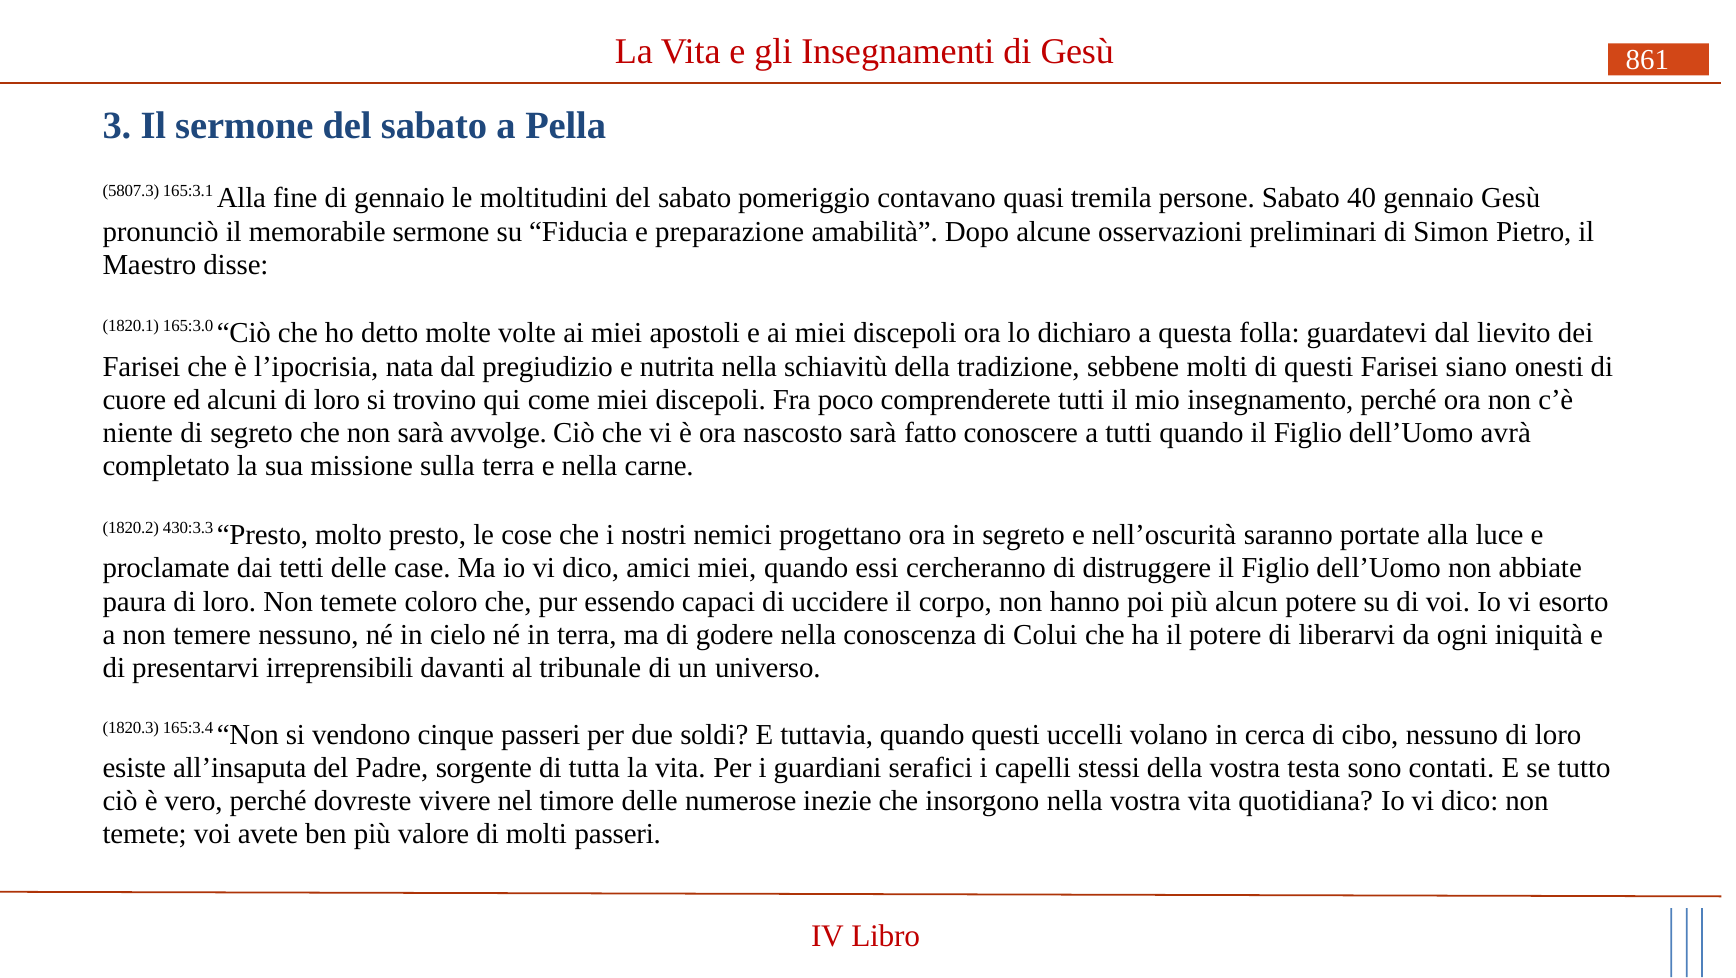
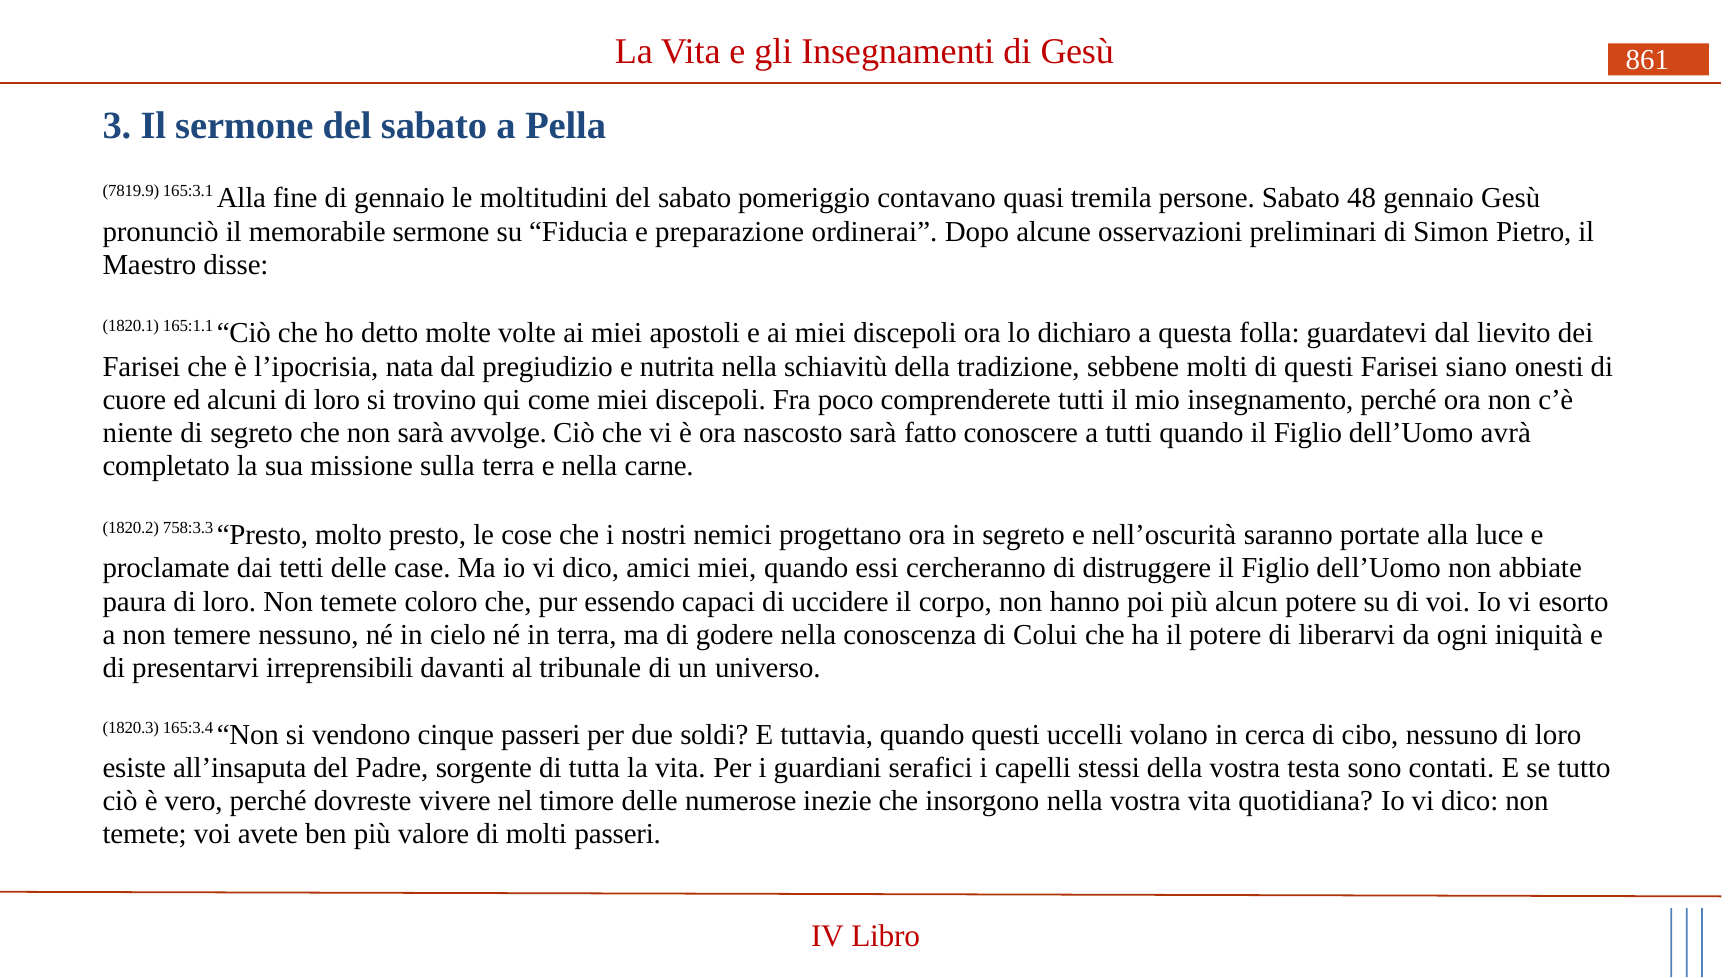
5807.3: 5807.3 -> 7819.9 (131, 191)
40: 40 -> 48 (1362, 198)
amabilità: amabilità -> ordinerai (875, 231)
165:3.0: 165:3.0 -> 165:1.1 (188, 326)
430:3.3: 430:3.3 -> 758:3.3 (188, 528)
